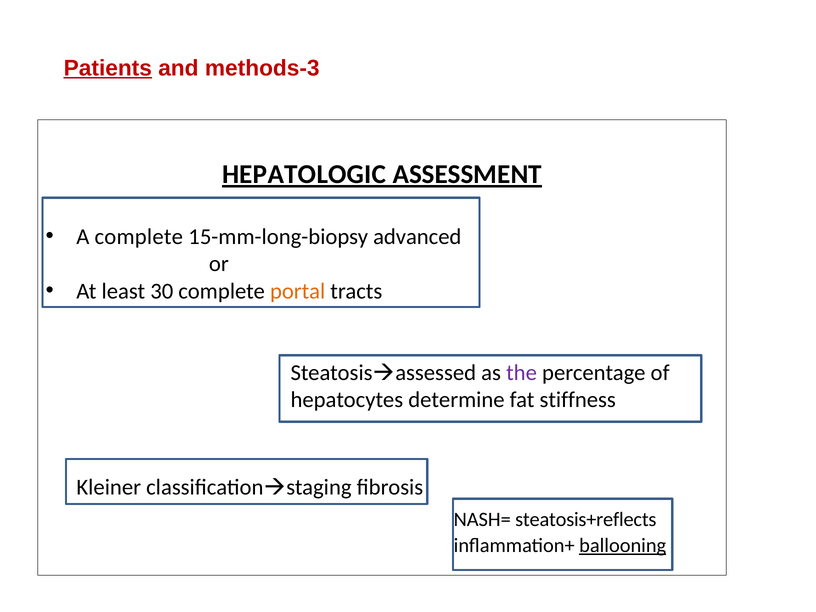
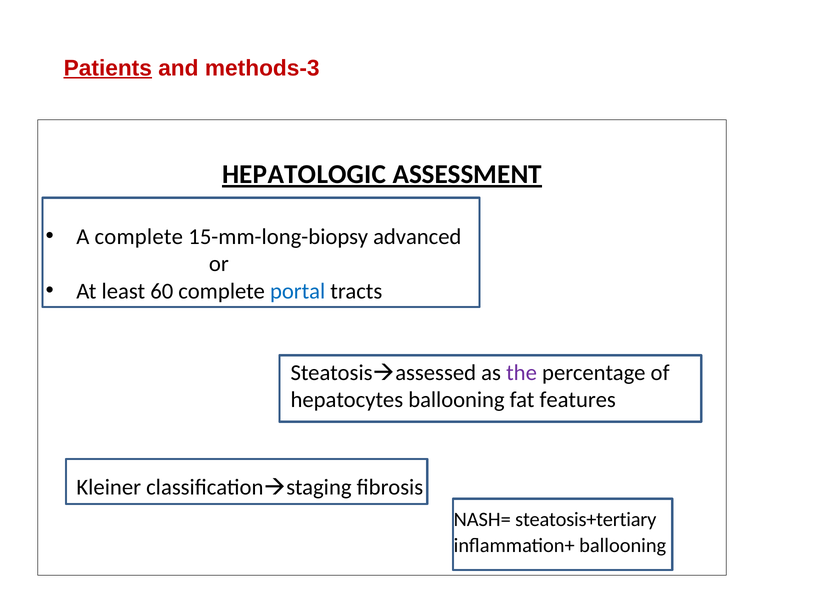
30: 30 -> 60 (162, 291)
portal colour: orange -> blue (298, 291)
hepatocytes determine: determine -> ballooning (456, 400)
stiffness: stiffness -> features (578, 400)
steatosis+reflects: steatosis+reflects -> steatosis+tertiary (586, 520)
ballooning underline: present -> none (623, 545)
